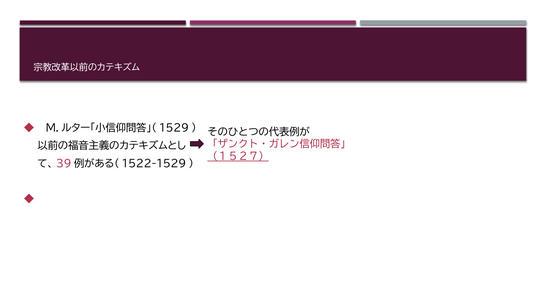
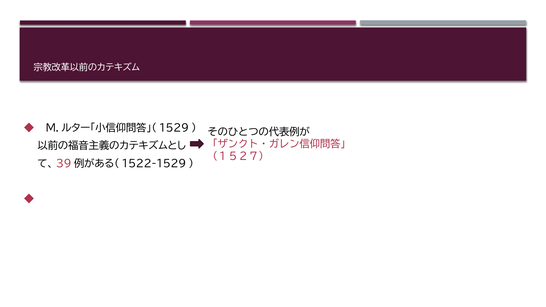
（１５２７） underline: present -> none (238, 157)
